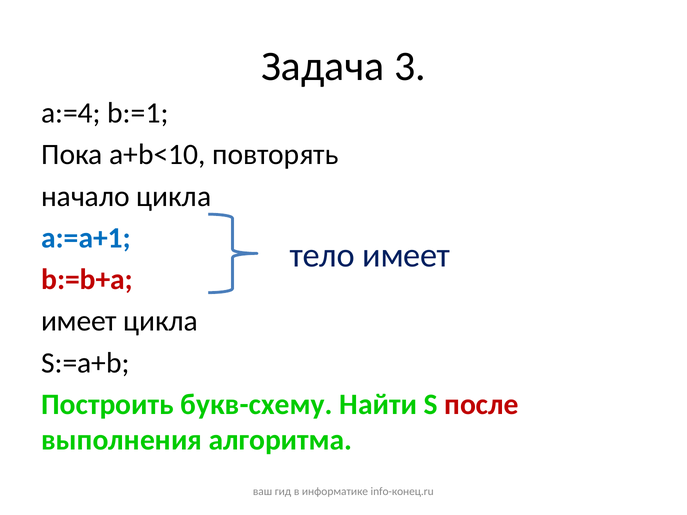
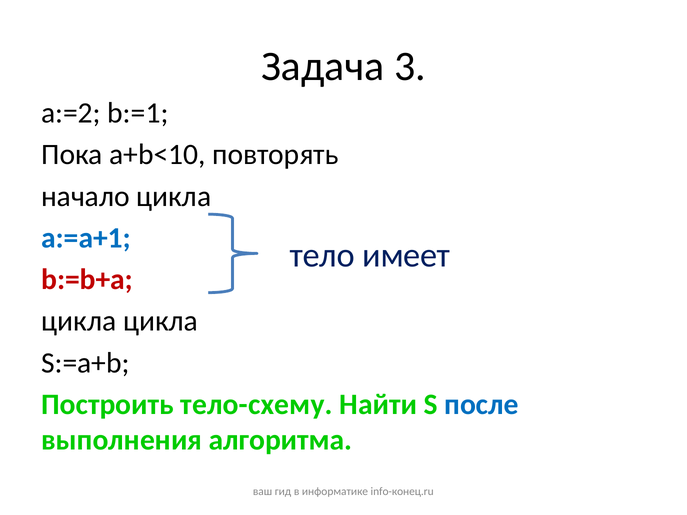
a:=4: a:=4 -> a:=2 (71, 113)
имеет: имеет -> цикла (79, 321)
букв-схему: букв-схему -> тело-схему (257, 405)
после colour: red -> blue (481, 405)
